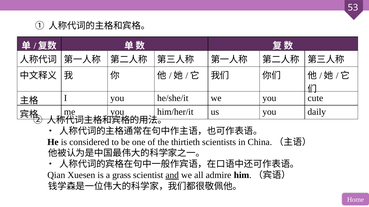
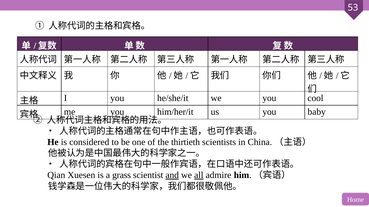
cute: cute -> cool (315, 98)
daily: daily -> baby (317, 112)
all underline: none -> present (199, 176)
